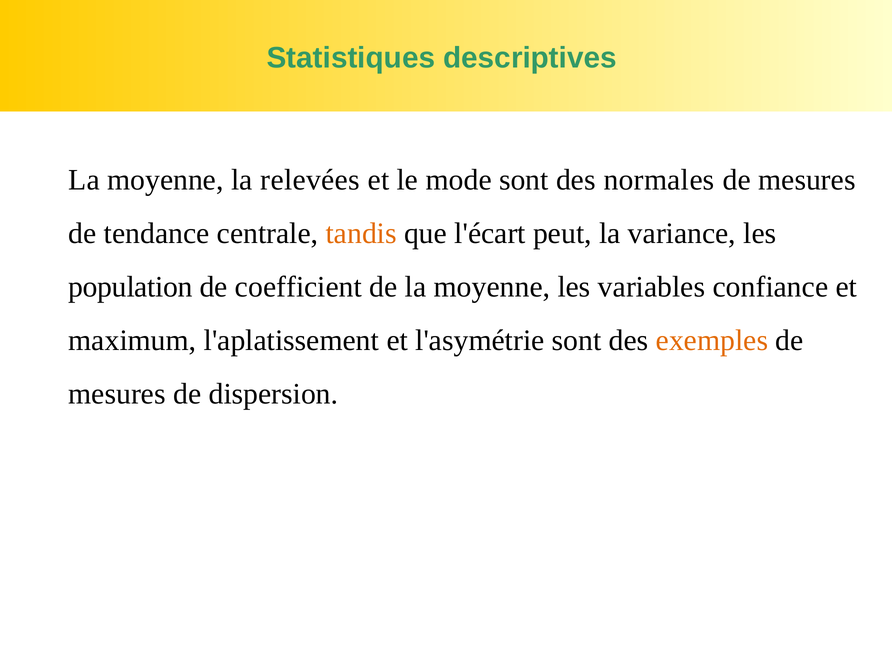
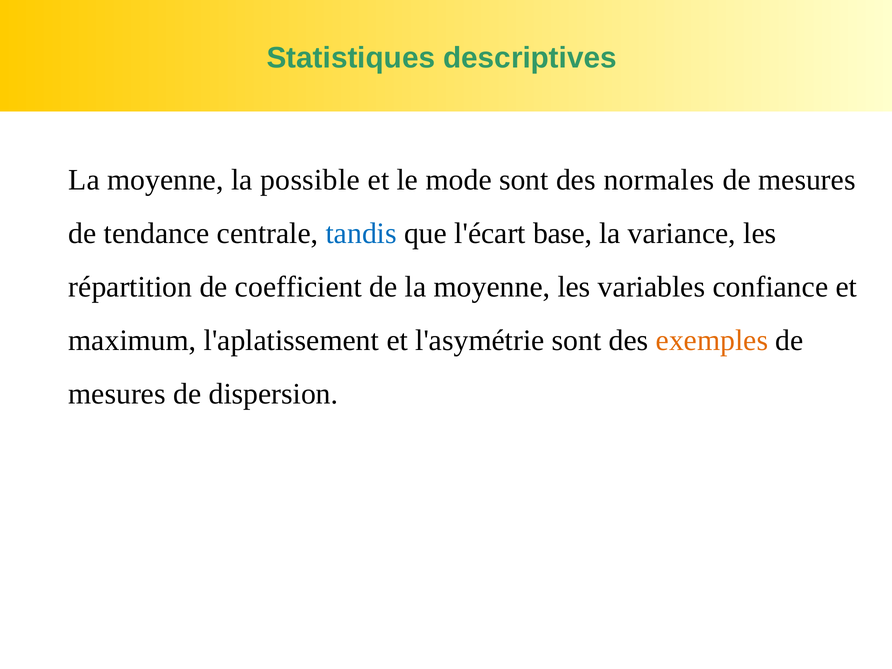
relevées: relevées -> possible (310, 180)
tandis colour: orange -> blue (361, 233)
peut: peut -> base (563, 233)
population: population -> répartition (130, 287)
